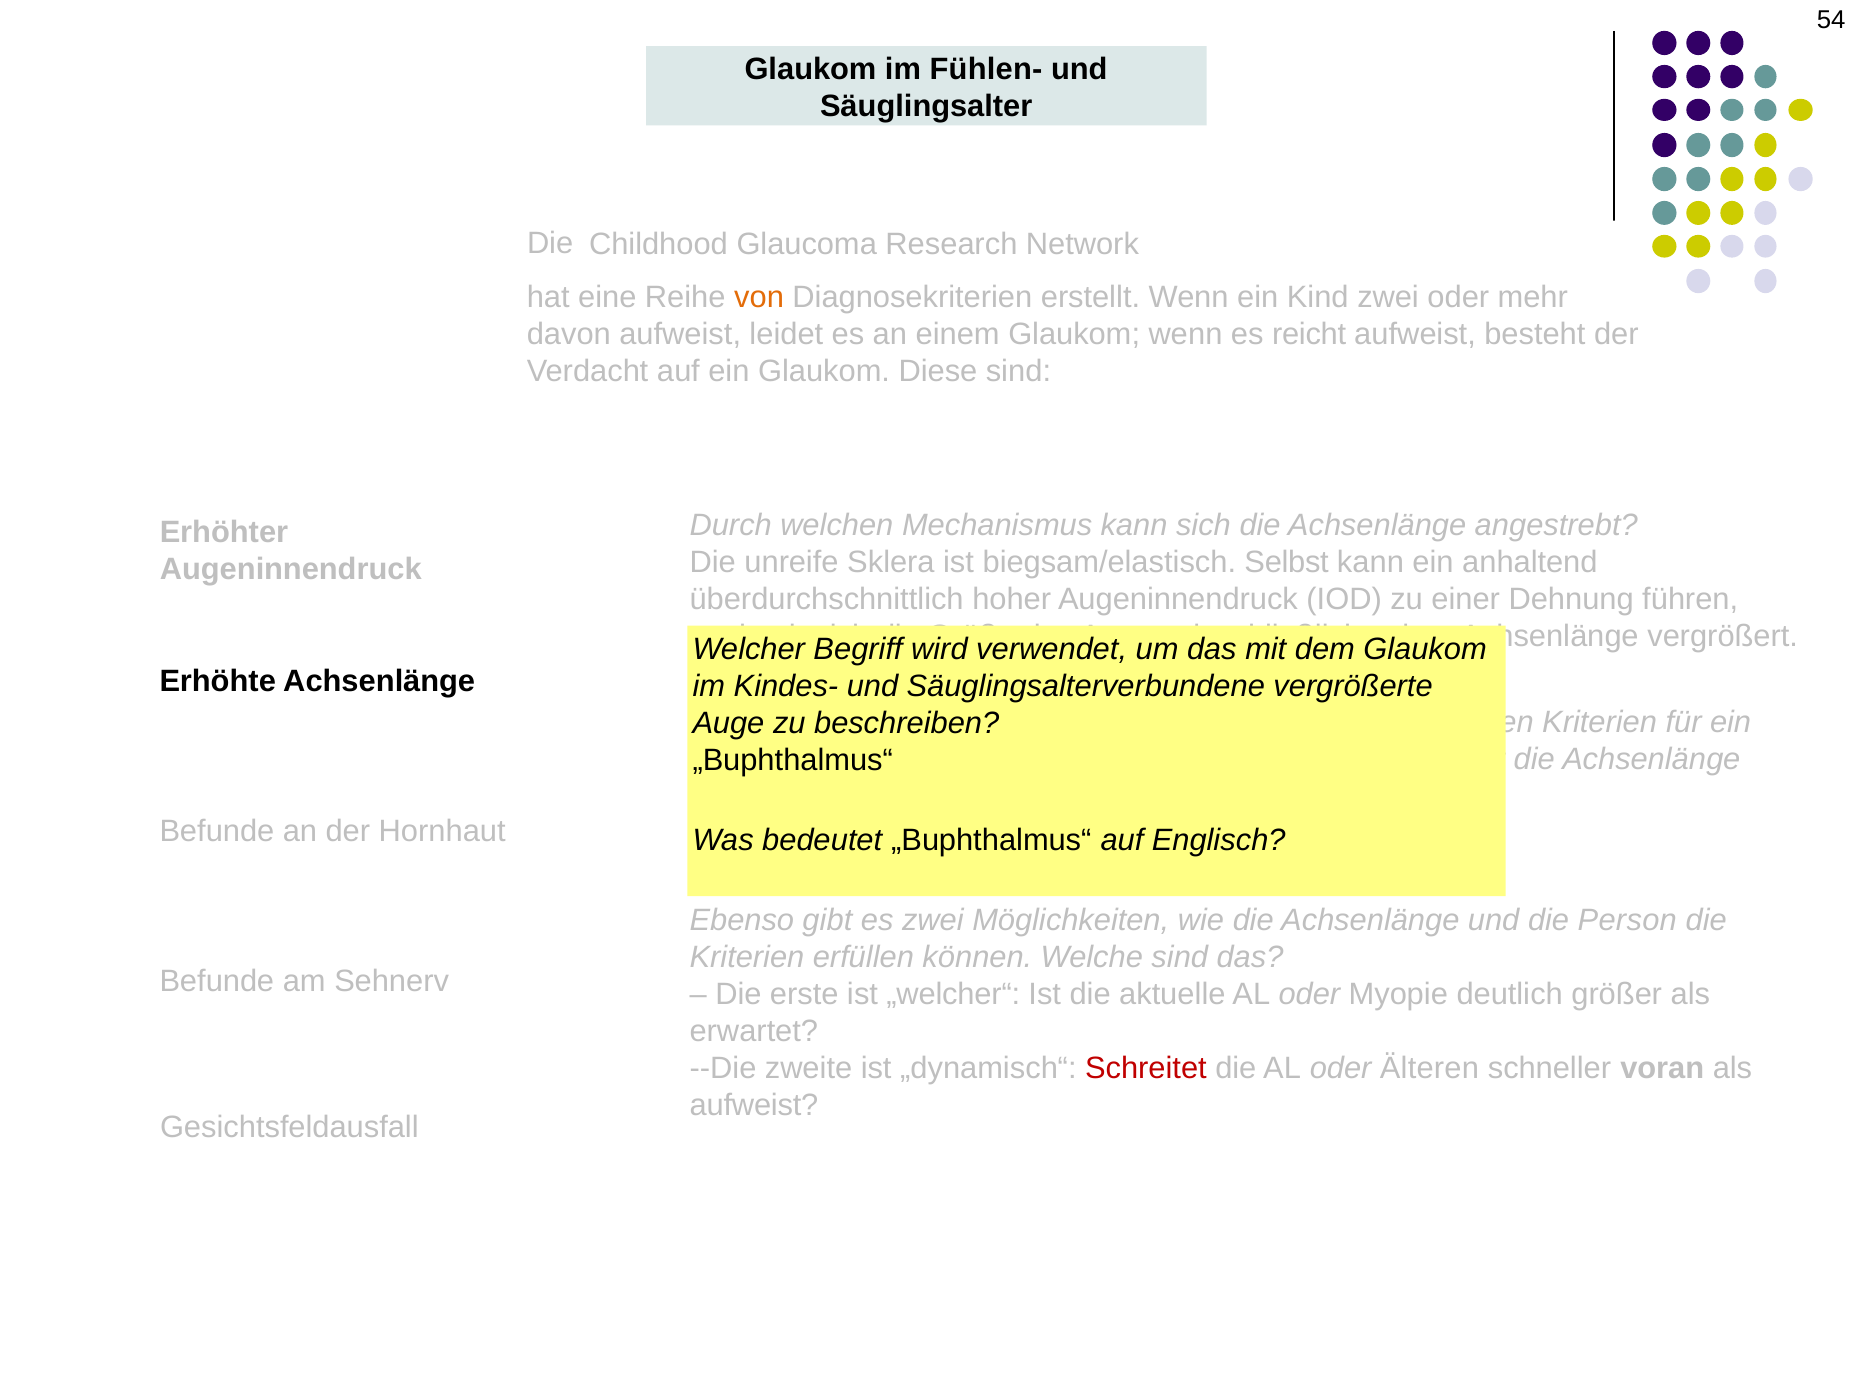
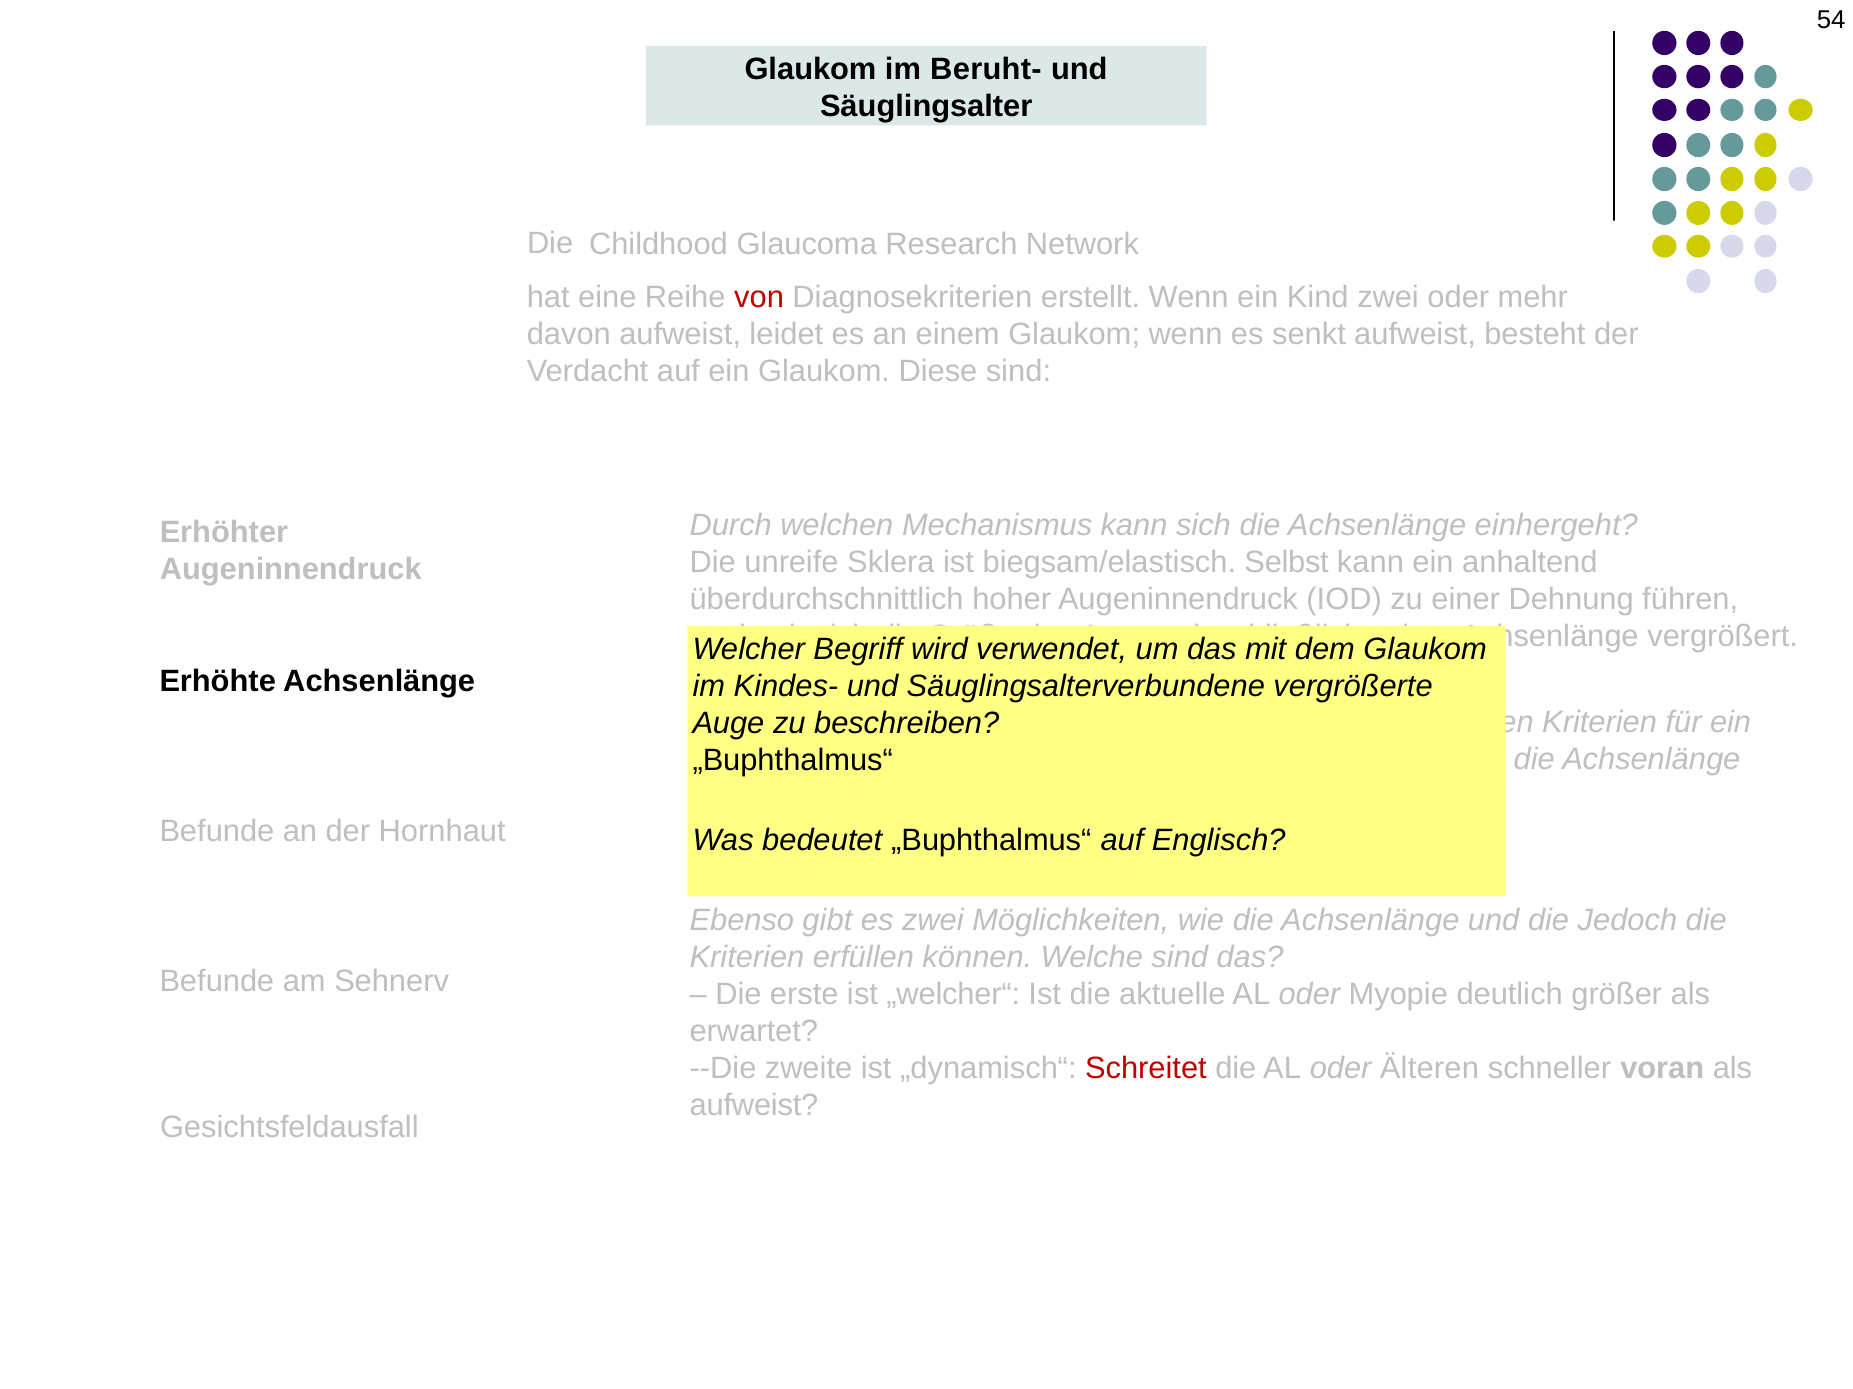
Fühlen-: Fühlen- -> Beruht- (986, 69)
von colour: orange -> red (759, 298)
reicht: reicht -> senkt (1309, 335)
angestrebt: angestrebt -> einhergeht (1556, 525)
Person: Person -> Jedoch (1627, 921)
